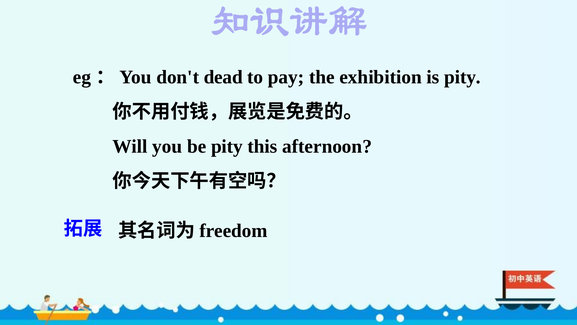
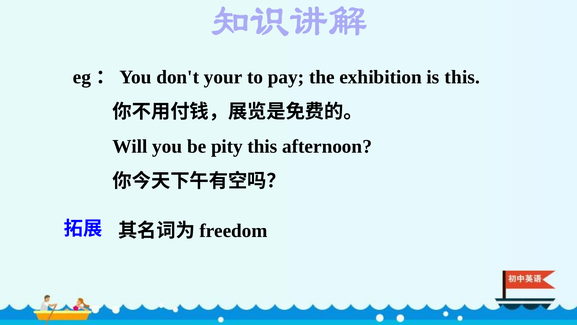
dead: dead -> your (223, 77)
is pity: pity -> this (462, 77)
